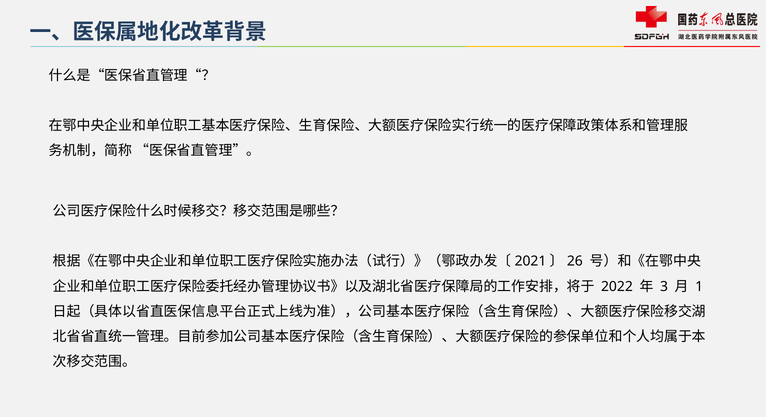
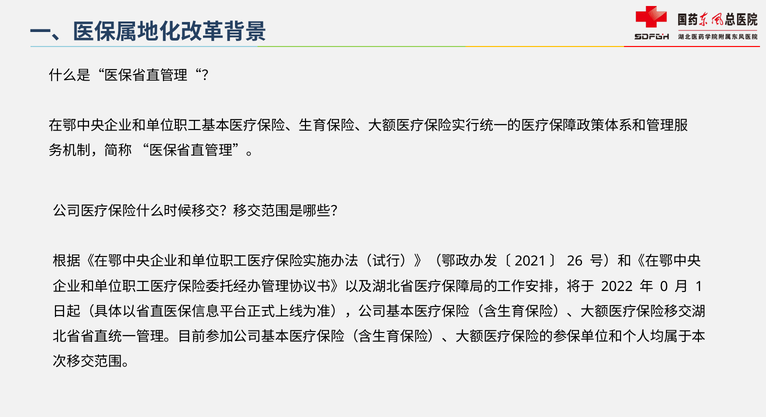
3: 3 -> 0 (664, 286)
